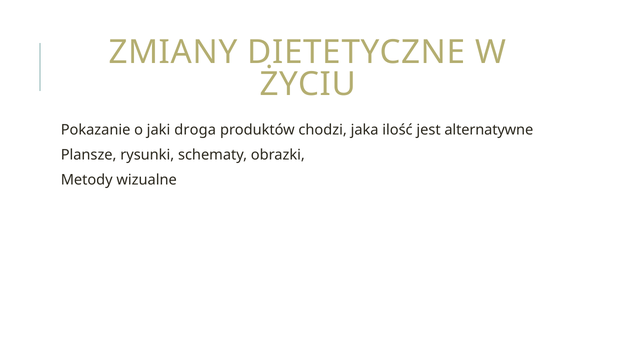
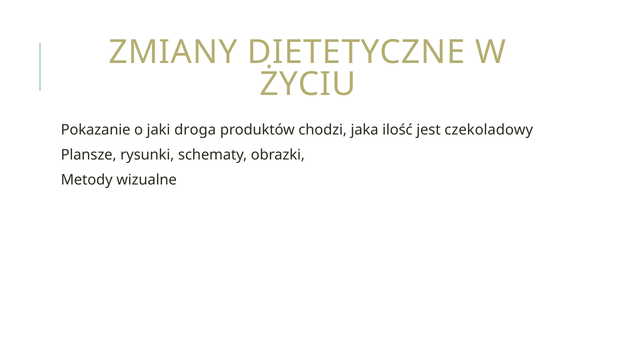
alternatywne: alternatywne -> czekoladowy (489, 130)
